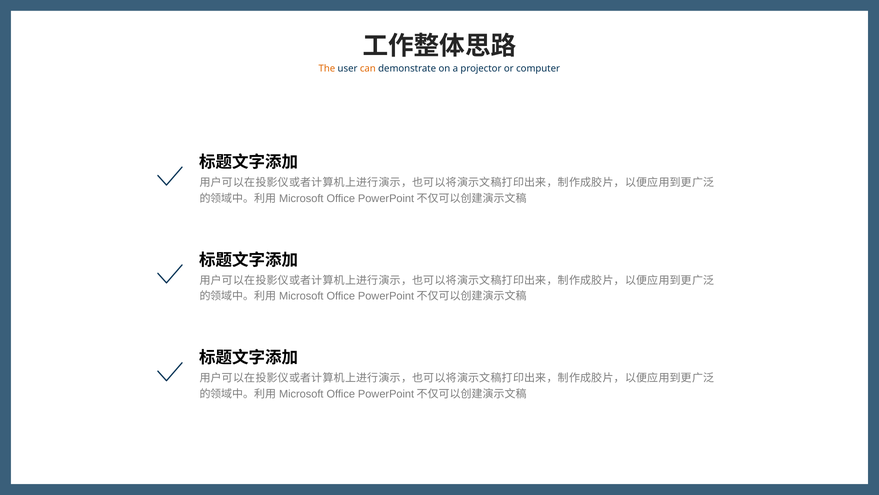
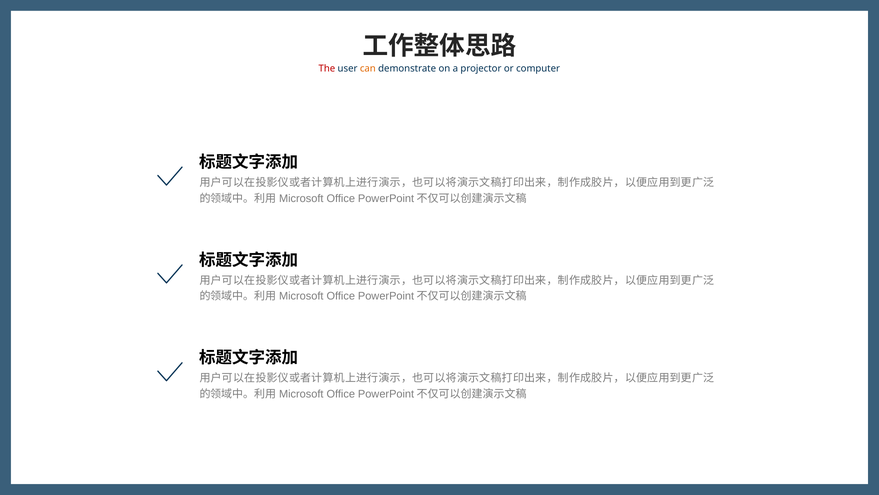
The colour: orange -> red (327, 69)
